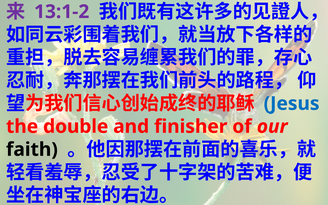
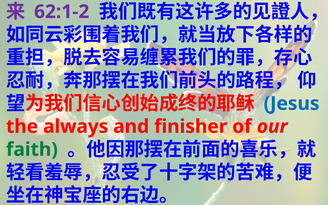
13:1-2: 13:1-2 -> 62:1-2 (62, 12)
double: double -> always (76, 127)
faith colour: black -> green (32, 149)
